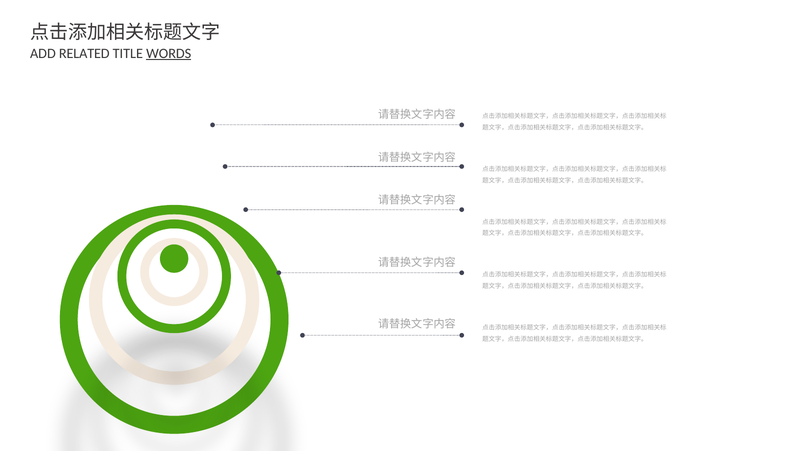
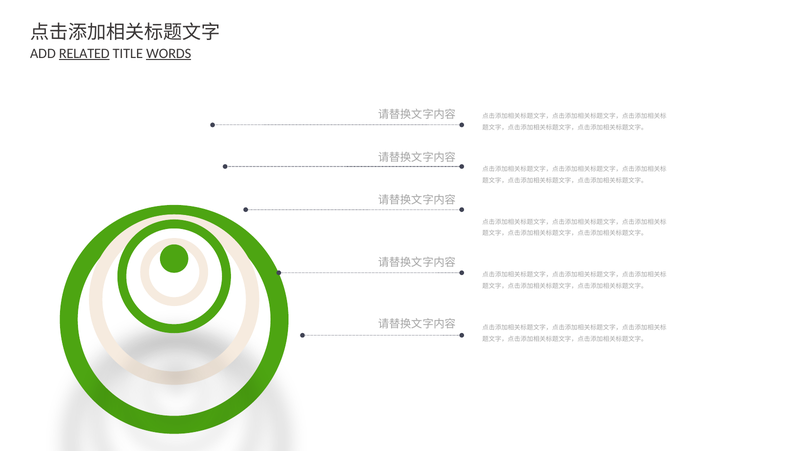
RELATED underline: none -> present (84, 53)
